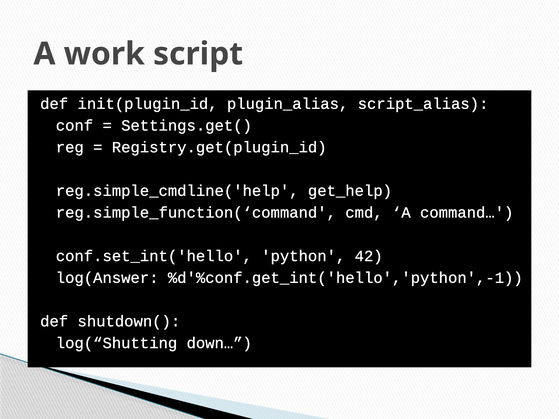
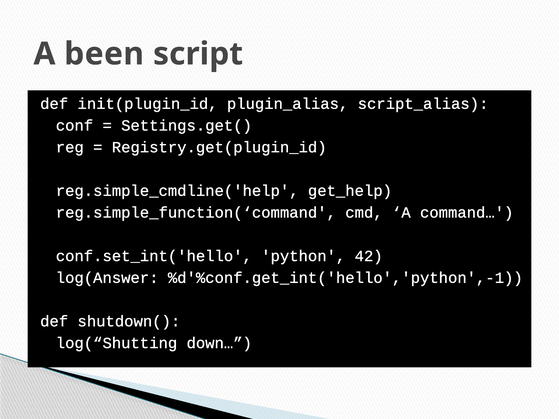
work: work -> been (104, 54)
